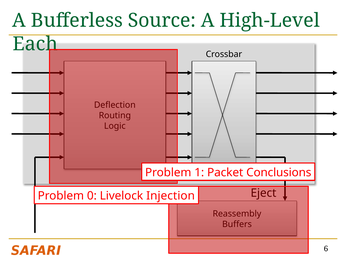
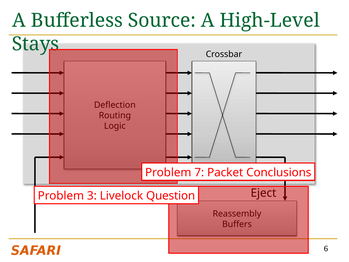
Each: Each -> Stays (35, 44)
1: 1 -> 7 (199, 172)
0: 0 -> 3 (92, 196)
Injection: Injection -> Question (171, 196)
